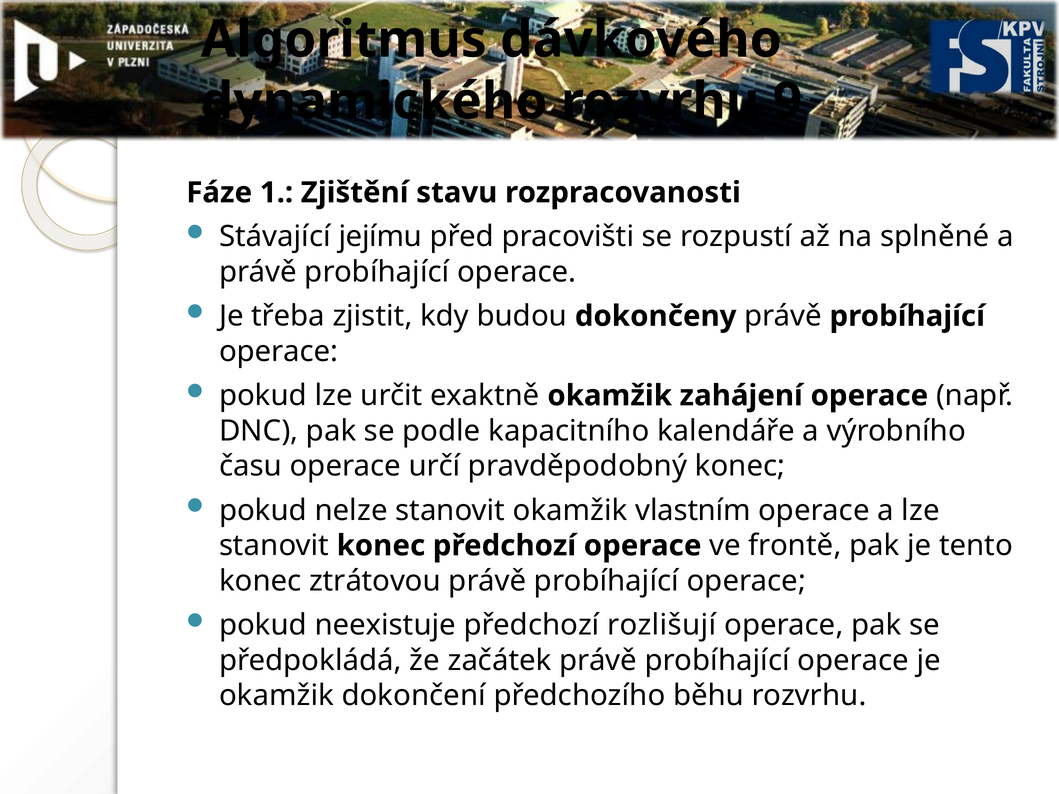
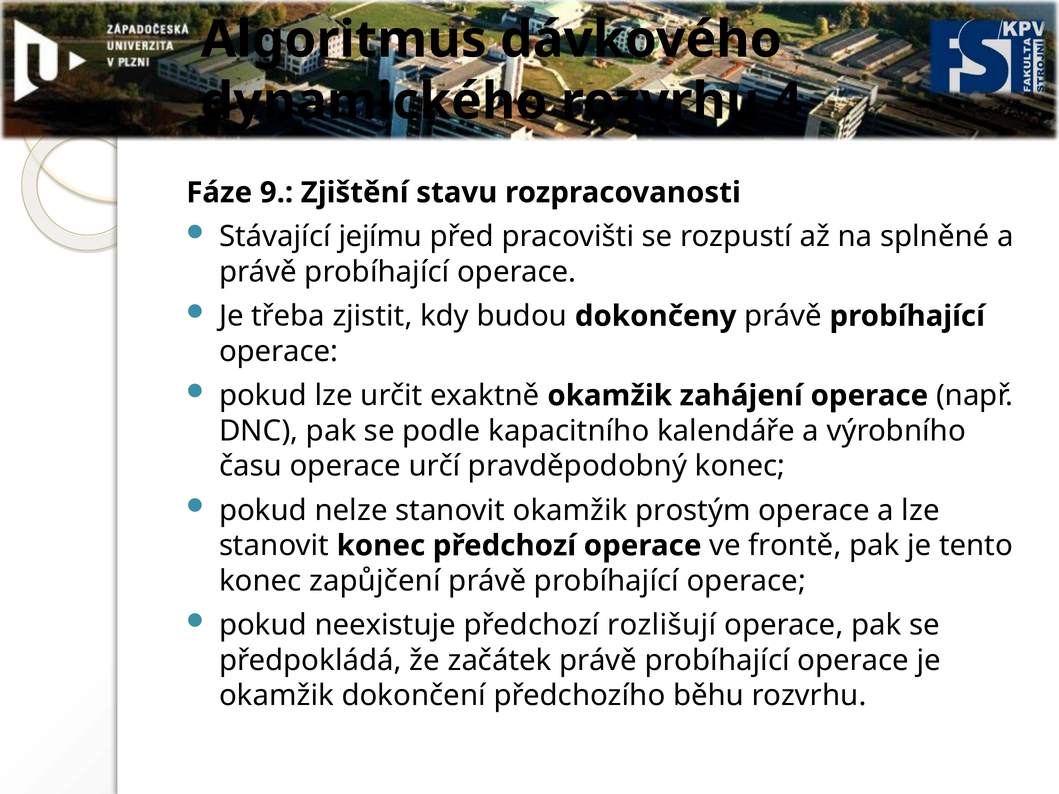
9: 9 -> 4 (787, 101)
1: 1 -> 9 (276, 193)
vlastním: vlastním -> prostým (693, 510)
ztrátovou: ztrátovou -> zapůjčení (375, 581)
